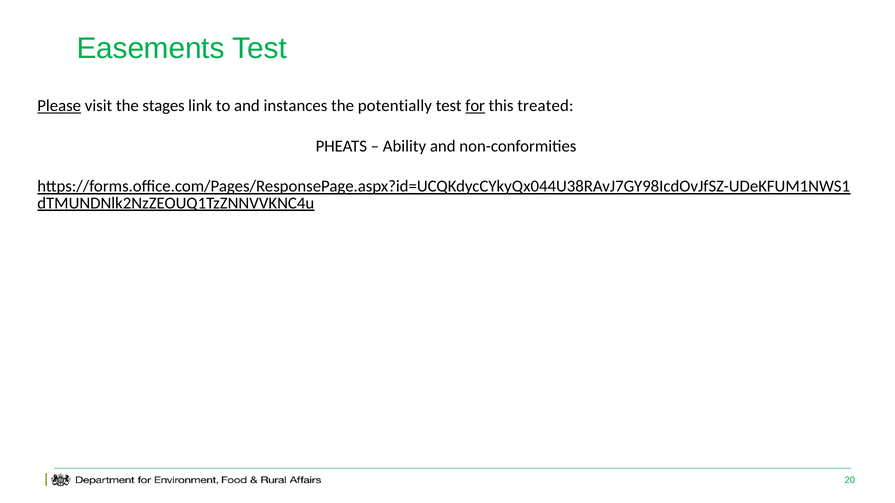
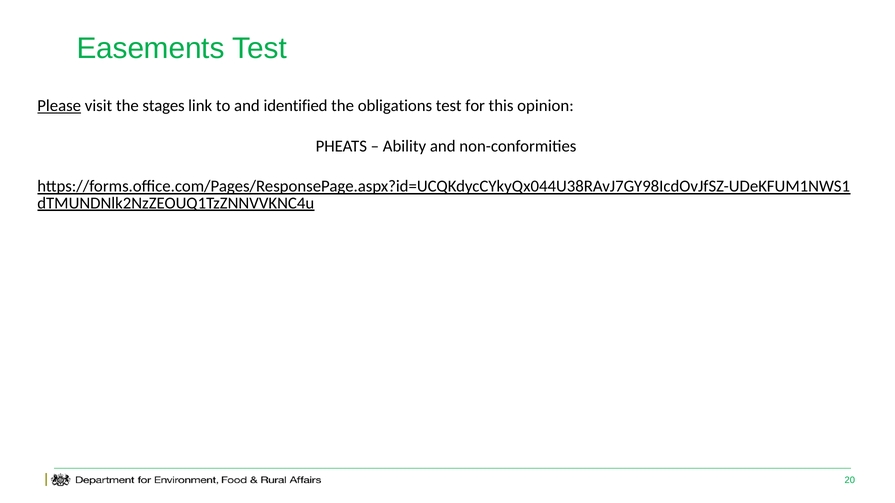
instances: instances -> identified (296, 106)
potentially: potentially -> obligations (395, 106)
for underline: present -> none (475, 106)
treated: treated -> opinion (545, 106)
